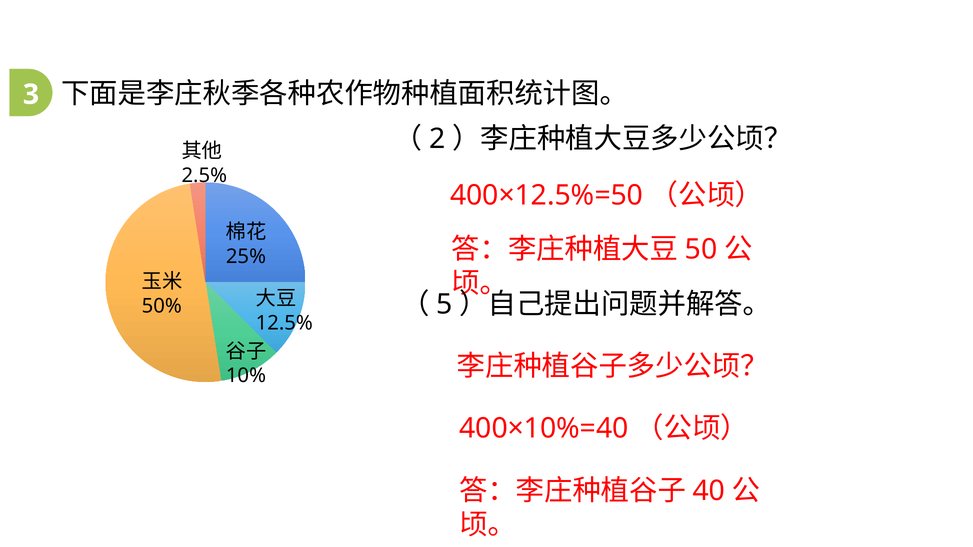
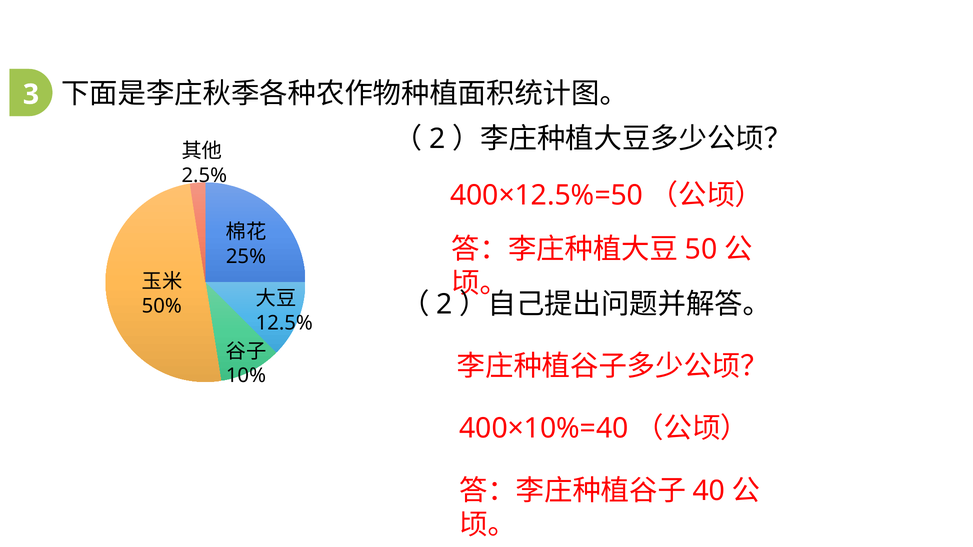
5: 5 -> 2 (445, 304)
